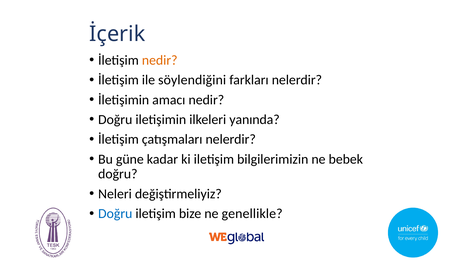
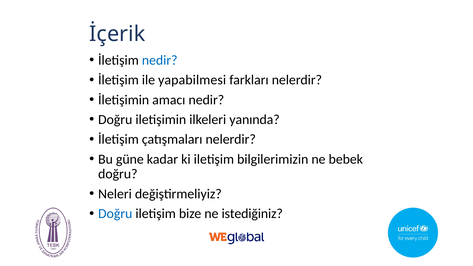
nedir colour: orange -> blue (160, 60)
söylendiğini: söylendiğini -> yapabilmesi (192, 80)
genellikle: genellikle -> istediğiniz (252, 214)
